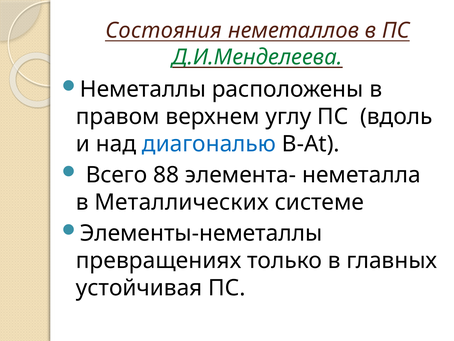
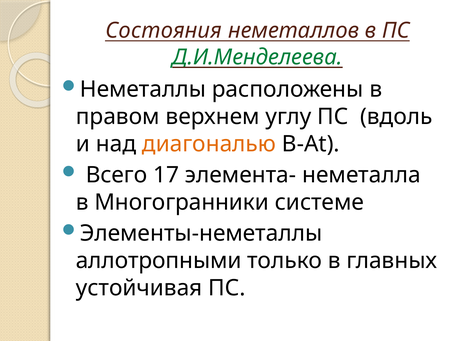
диагональю colour: blue -> orange (209, 144)
88: 88 -> 17 (166, 175)
Металлических: Металлических -> Многогранники (182, 202)
превращениях: превращениях -> аллотропными (159, 260)
